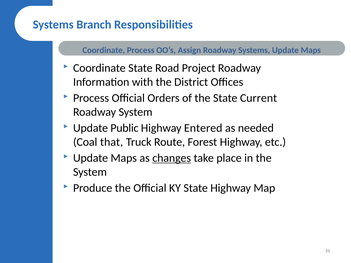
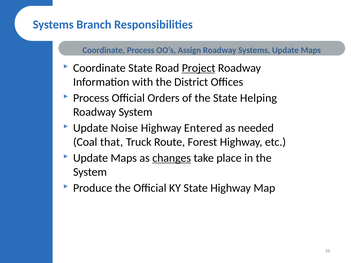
Project underline: none -> present (199, 68)
Current: Current -> Helping (259, 98)
Public: Public -> Noise (124, 128)
